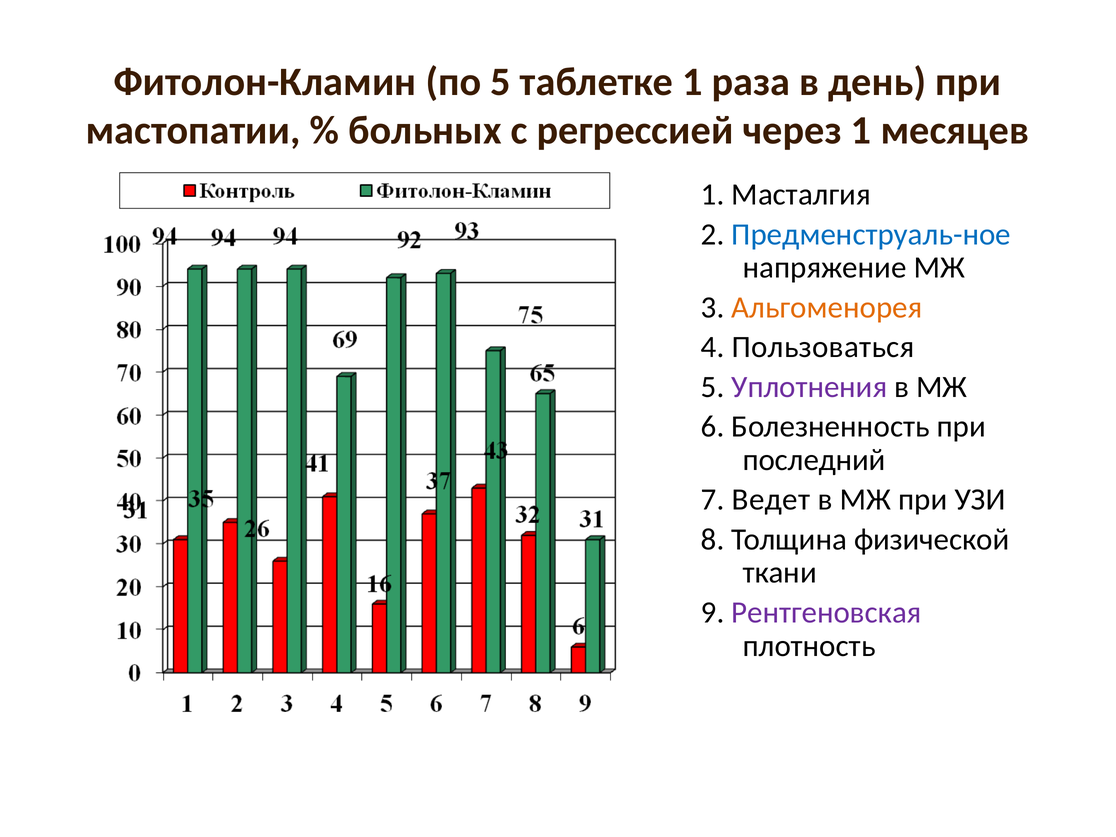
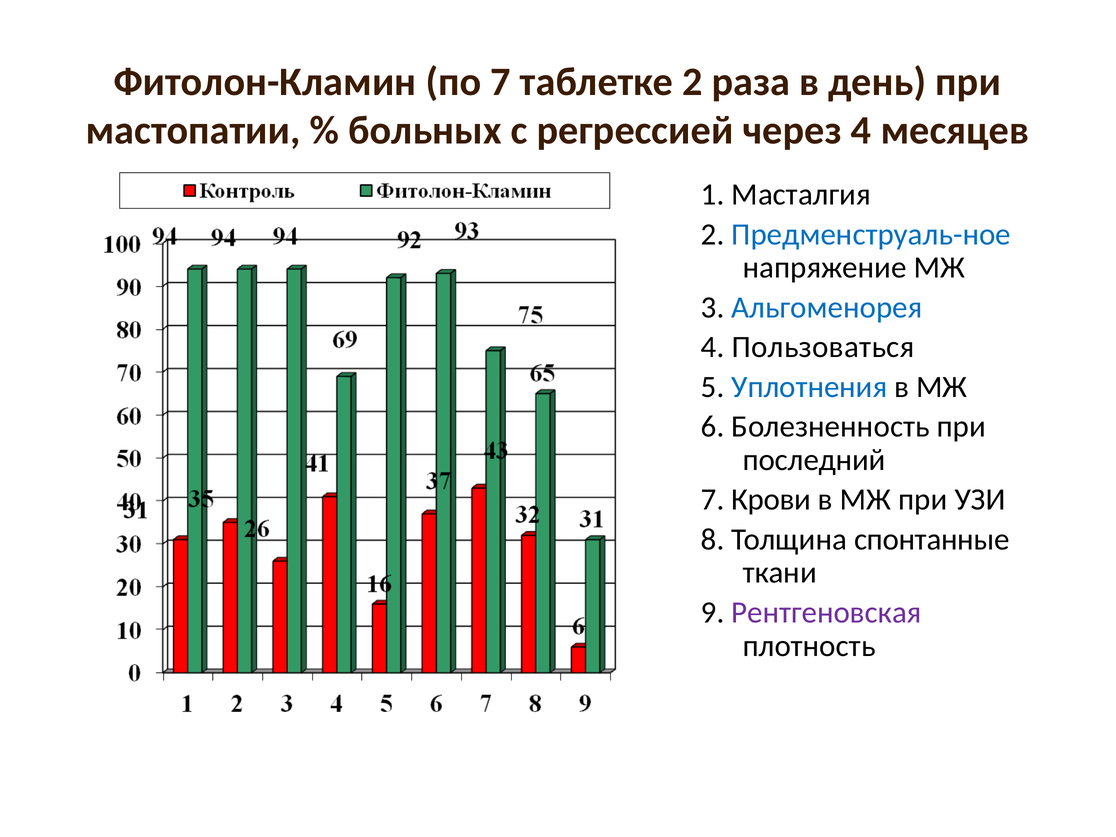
по 5: 5 -> 7 (501, 82)
таблетке 1: 1 -> 2 (692, 82)
через 1: 1 -> 4 (861, 130)
Альгоменорея colour: orange -> blue (827, 307)
Уплотнения colour: purple -> blue (809, 387)
Ведет: Ведет -> Крови (771, 500)
физической: физической -> спонтанные (932, 539)
